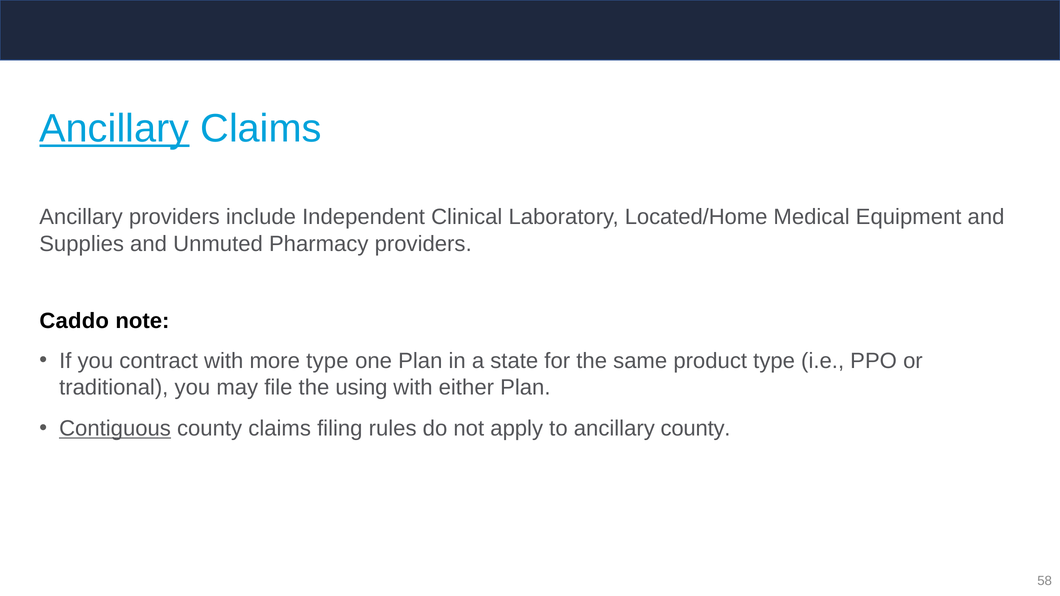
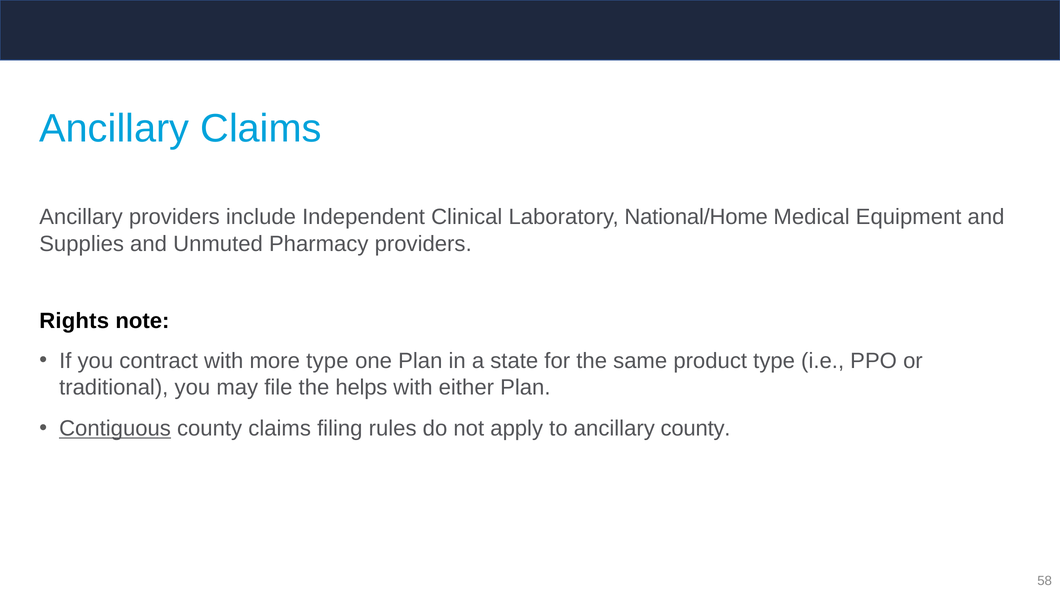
Ancillary underline: present -> none (114, 129)
Located/Home: Located/Home -> National/Home (696, 217)
Caddo: Caddo -> Rights (74, 321)
using: using -> helps (361, 388)
